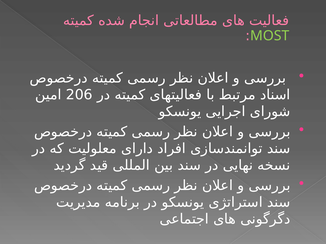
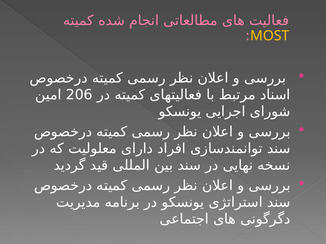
MOST colour: light green -> yellow (270, 36)
